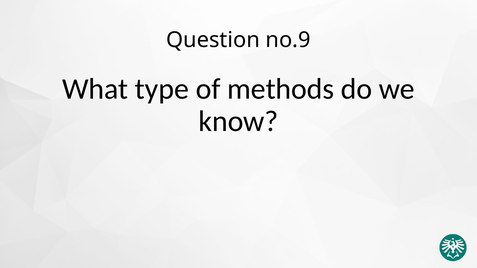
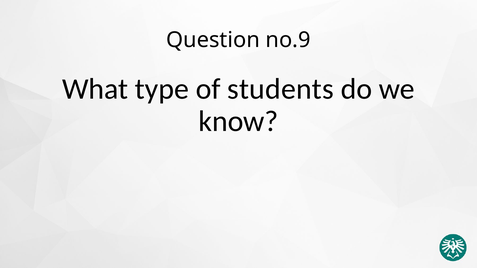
methods: methods -> students (280, 89)
